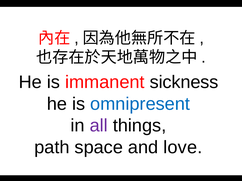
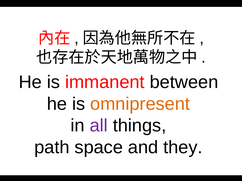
sickness: sickness -> between (184, 82)
omnipresent colour: blue -> orange (140, 104)
love: love -> they (183, 148)
